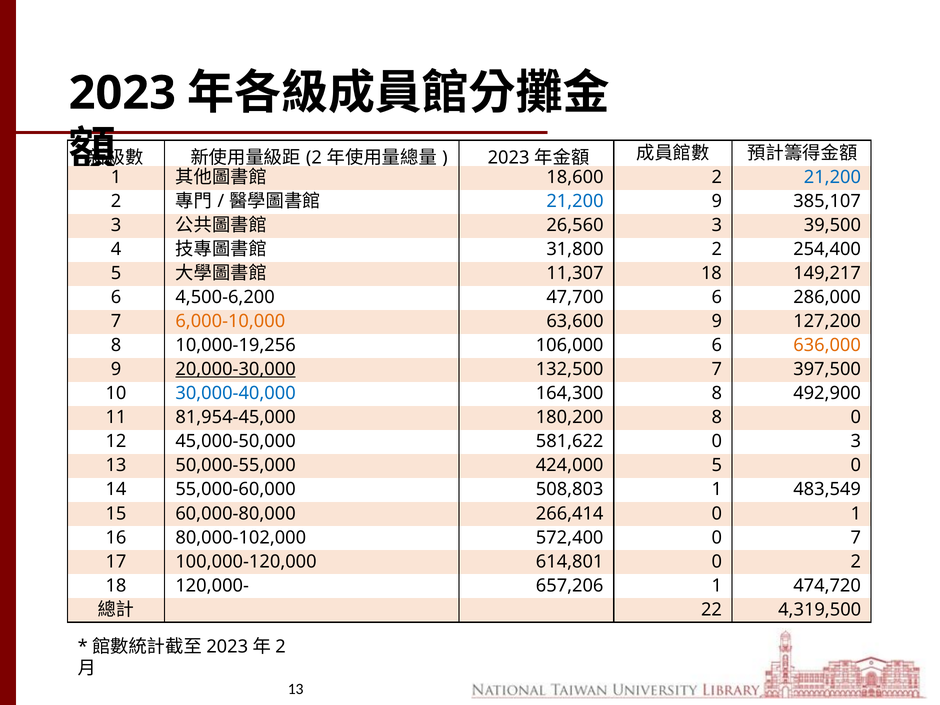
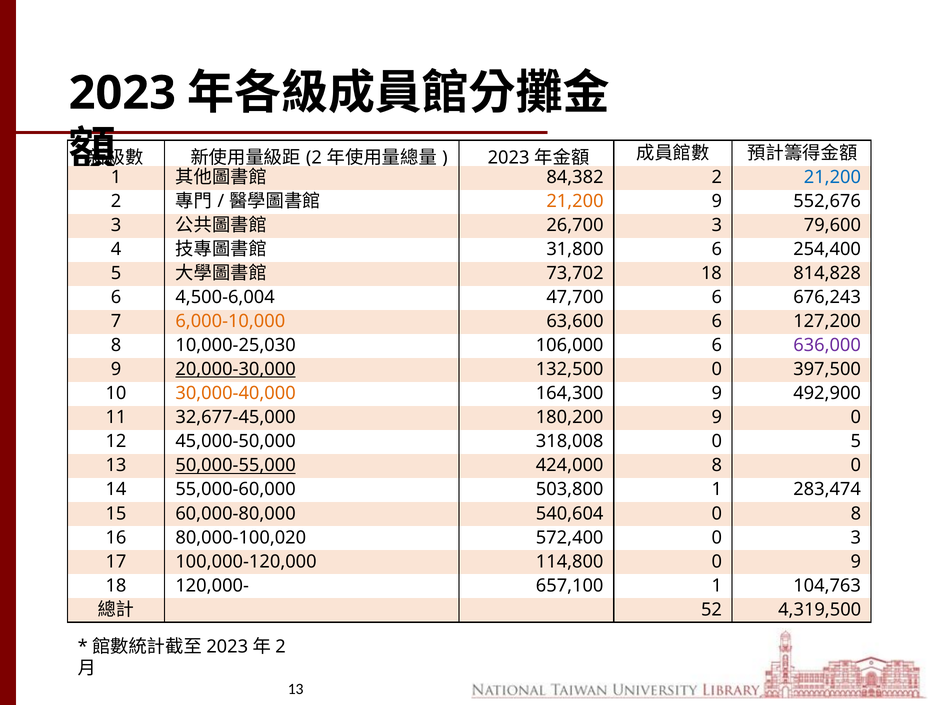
18,600: 18,600 -> 84,382 (575, 177)
21,200 colour: blue -> orange (575, 201)
385,107: 385,107 -> 552,676 (827, 201)
26,560: 26,560 -> 26,700 (575, 225)
39,500: 39,500 -> 79,600 (832, 225)
31,800 2: 2 -> 6 (717, 249)
11,307: 11,307 -> 73,702 (575, 273)
149,217: 149,217 -> 814,828 (827, 273)
4,500-6,200: 4,500-6,200 -> 4,500-6,004 (225, 297)
286,000: 286,000 -> 676,243 (827, 297)
63,600 9: 9 -> 6 (717, 321)
10,000-19,256: 10,000-19,256 -> 10,000-25,030 (236, 345)
636,000 colour: orange -> purple (827, 345)
132,500 7: 7 -> 0 (717, 369)
30,000-40,000 colour: blue -> orange (236, 393)
164,300 8: 8 -> 9 (717, 393)
81,954-45,000: 81,954-45,000 -> 32,677-45,000 (236, 417)
180,200 8: 8 -> 9 (717, 417)
581,622: 581,622 -> 318,008 (570, 441)
0 3: 3 -> 5 (856, 441)
50,000-55,000 underline: none -> present (236, 465)
424,000 5: 5 -> 8 (717, 465)
508,803: 508,803 -> 503,800 (570, 489)
483,549: 483,549 -> 283,474 (827, 489)
266,414: 266,414 -> 540,604 (570, 514)
0 1: 1 -> 8 (856, 514)
80,000-102,000: 80,000-102,000 -> 80,000-100,020 (241, 538)
0 7: 7 -> 3 (856, 538)
614,801: 614,801 -> 114,800 (570, 562)
0 2: 2 -> 9 (856, 562)
657,206: 657,206 -> 657,100 (570, 586)
474,720: 474,720 -> 104,763 (827, 586)
22: 22 -> 52 (711, 610)
